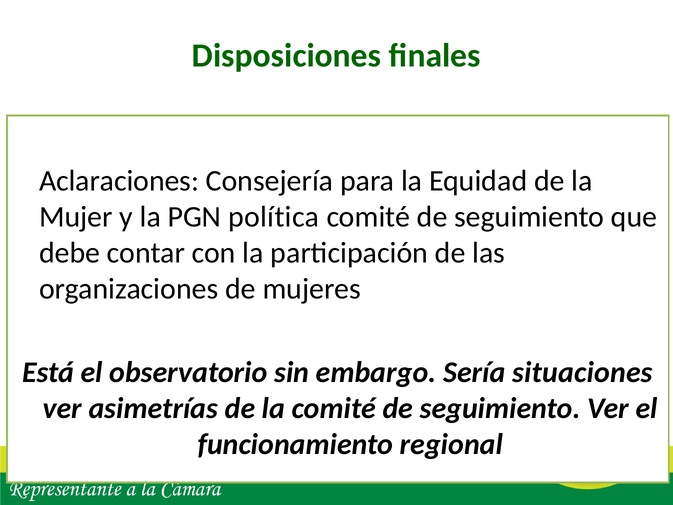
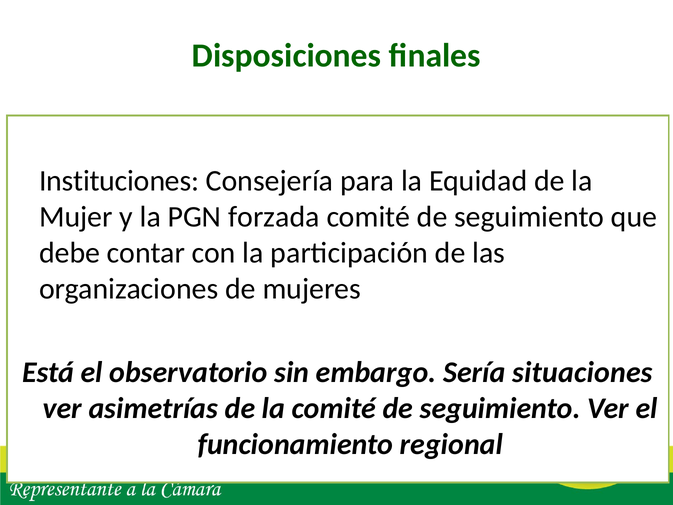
Aclaraciones: Aclaraciones -> Instituciones (119, 181)
política: política -> forzada (274, 217)
